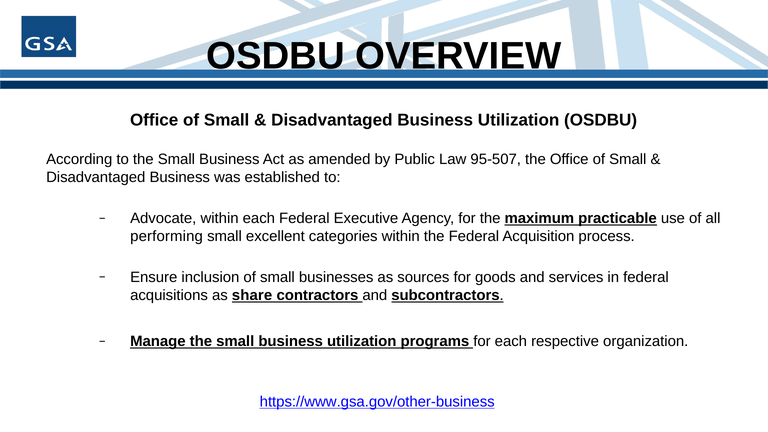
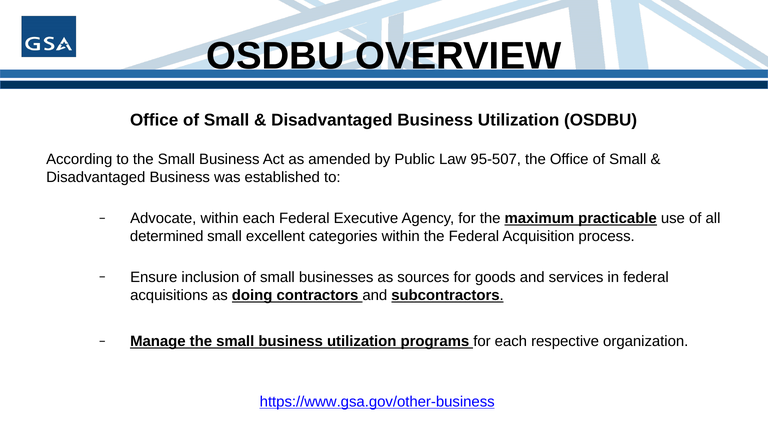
performing: performing -> determined (167, 236)
share: share -> doing (252, 295)
